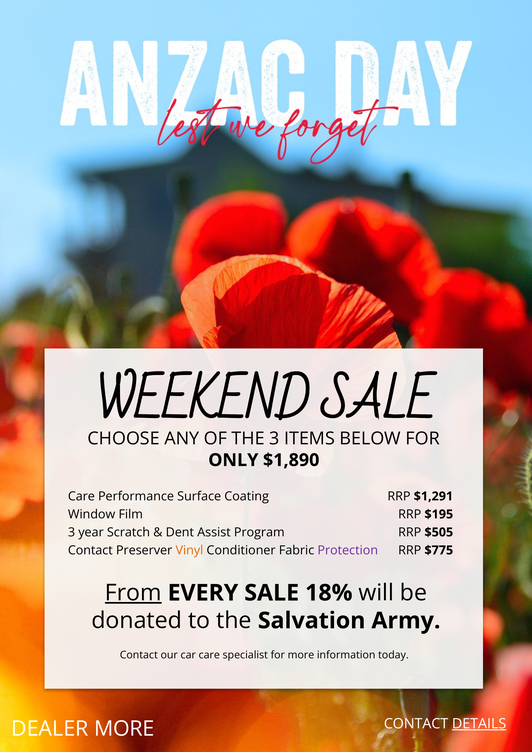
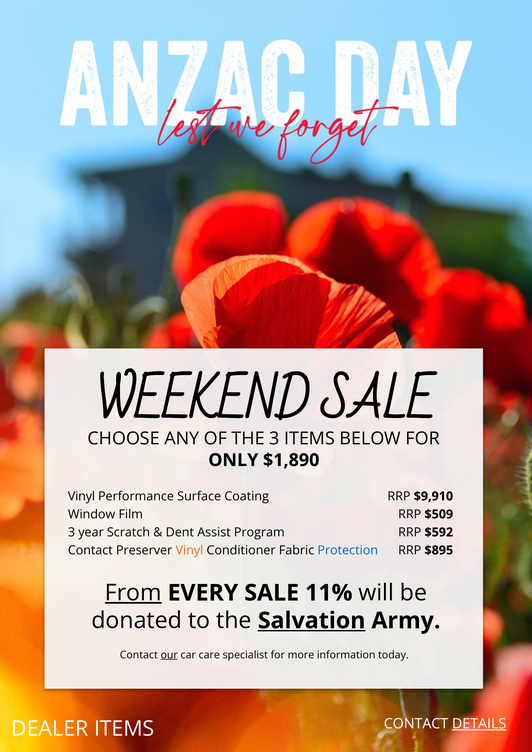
Care: Care -> Vinyl (81, 497)
$1,291: $1,291 -> $9,910 (433, 497)
$195: $195 -> $509 (439, 515)
$505: $505 -> $592 (439, 533)
Protection colour: purple -> blue (348, 551)
$775: $775 -> $895 (439, 551)
18%: 18% -> 11% (329, 593)
Salvation underline: none -> present (312, 621)
our underline: none -> present (169, 655)
DEALER MORE: MORE -> ITEMS (124, 729)
